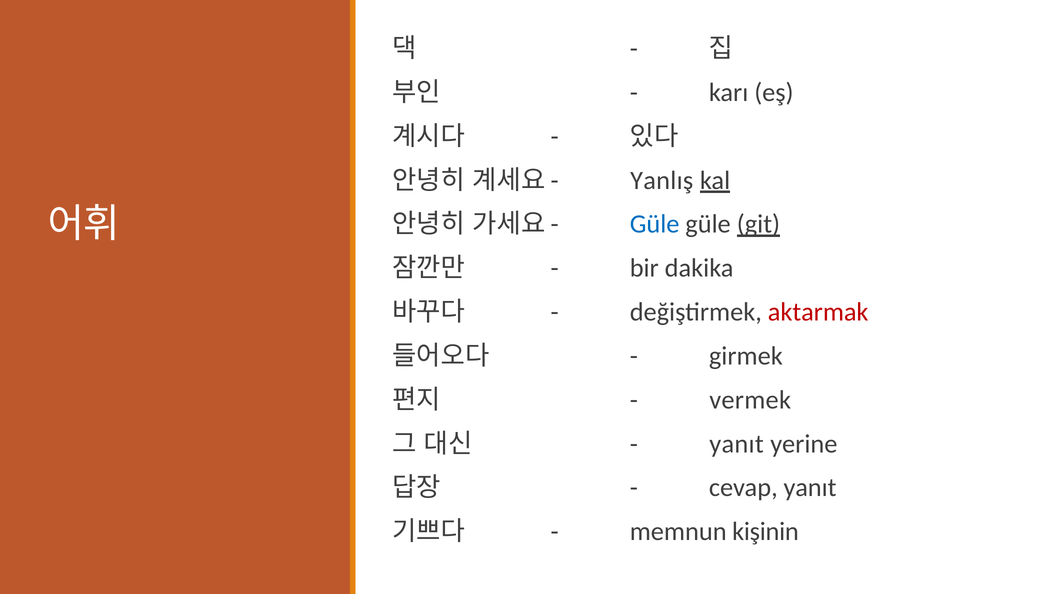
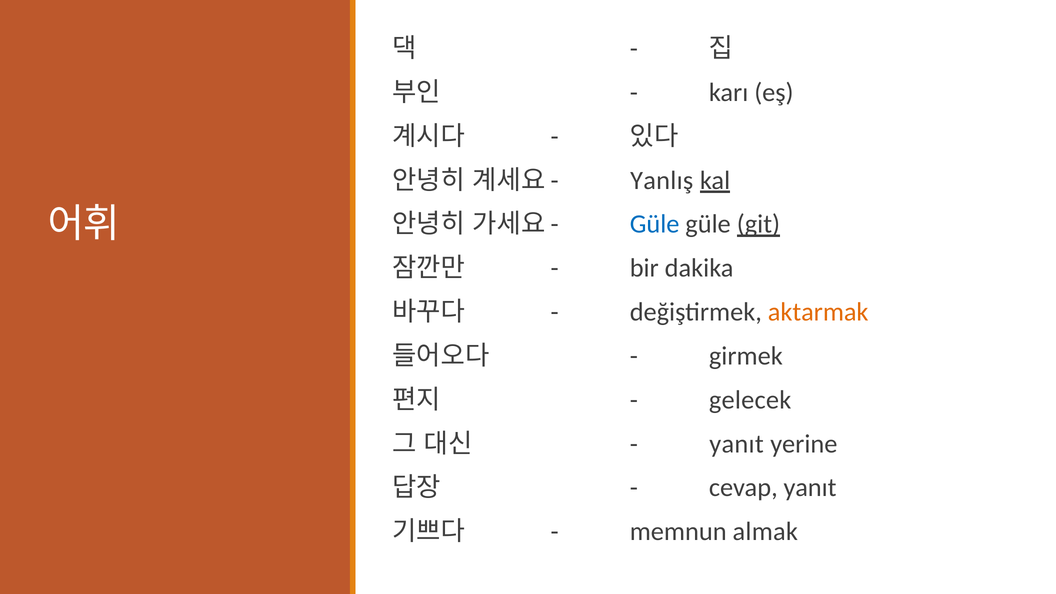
aktarmak colour: red -> orange (818, 312)
vermek: vermek -> gelecek (750, 400)
kişinin: kişinin -> almak (765, 532)
